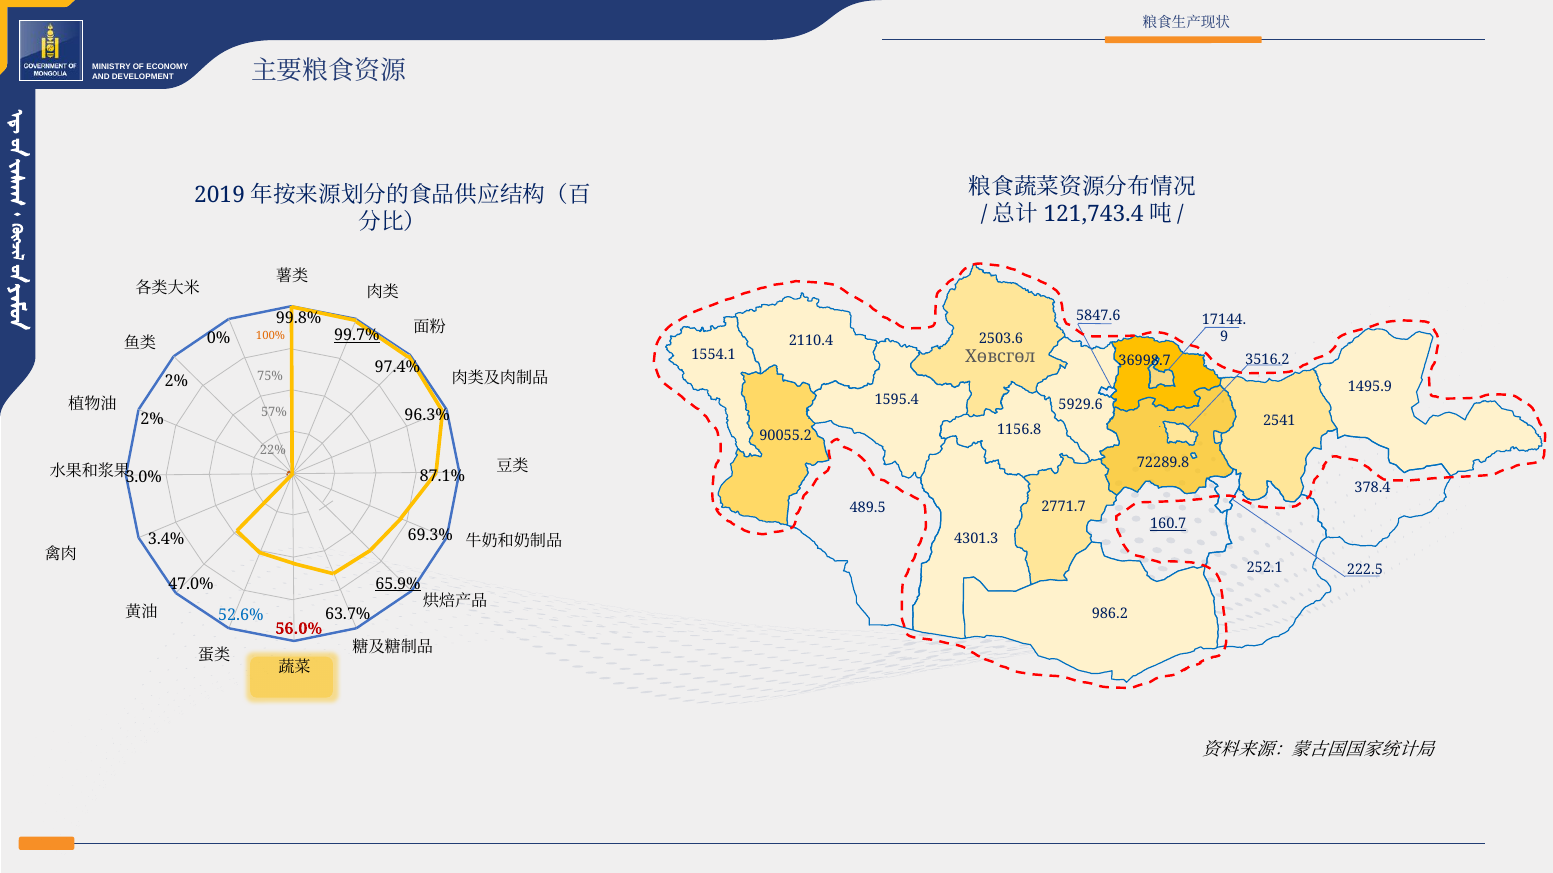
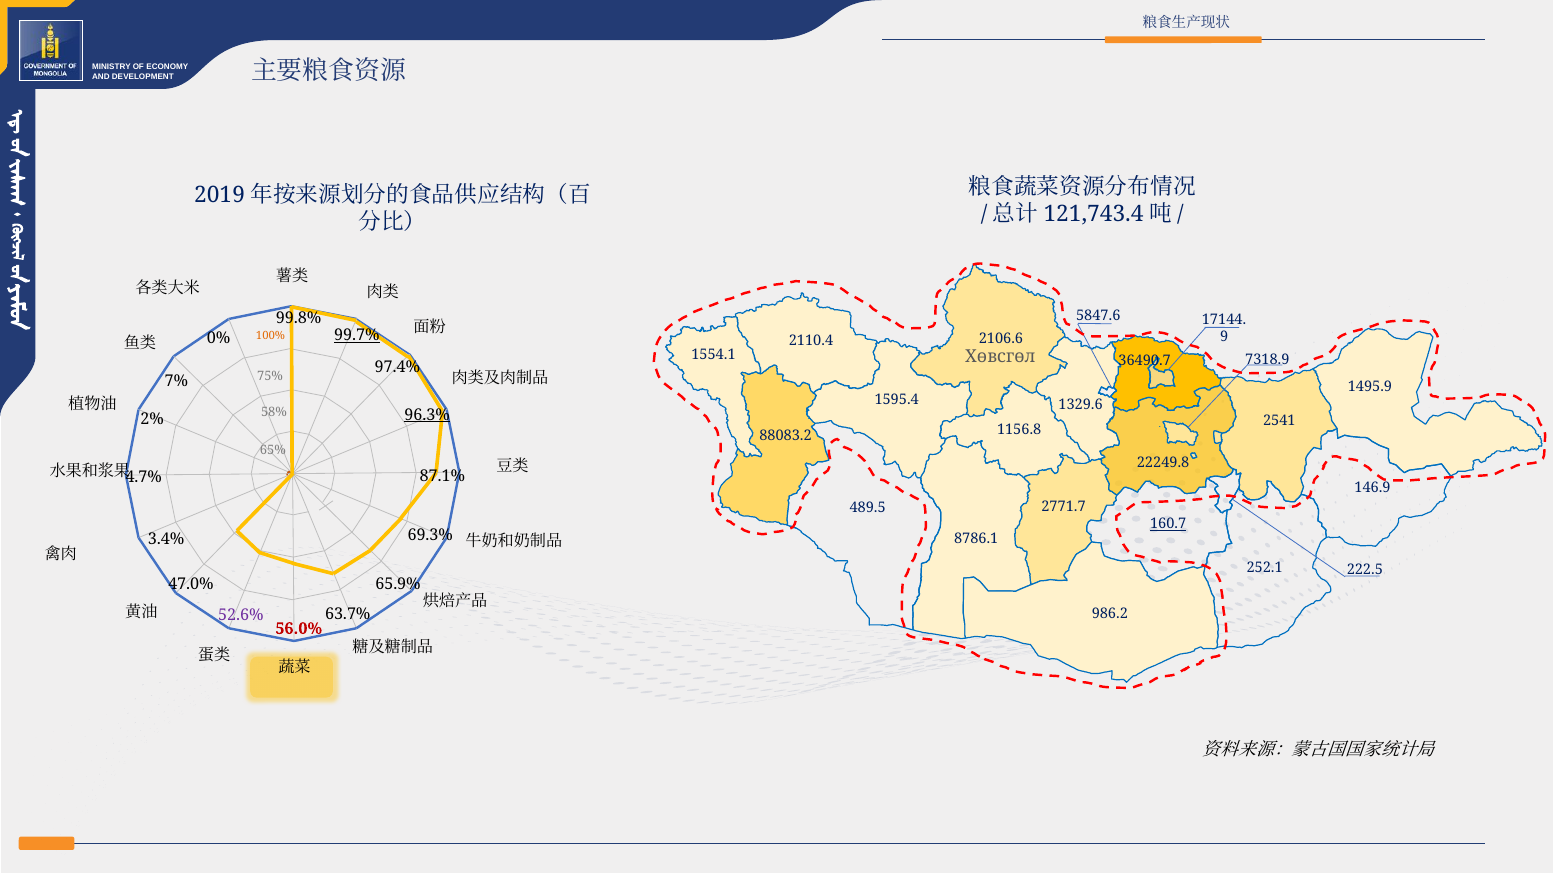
2503.6: 2503.6 -> 2106.6 (1001, 339)
3516.2: 3516.2 -> 7318.9 (1267, 360)
36998.7: 36998.7 -> 36490.7 (1145, 361)
2%: 2% -> 7% (176, 381)
5929.6: 5929.6 -> 1329.6 (1081, 405)
57%: 57% -> 58% (274, 413)
96.3% underline: none -> present (427, 415)
90055.2: 90055.2 -> 88083.2 (786, 436)
22%: 22% -> 65% (273, 451)
72289.8: 72289.8 -> 22249.8 (1163, 463)
3.0%: 3.0% -> 4.7% (144, 477)
378.4: 378.4 -> 146.9 (1373, 488)
4301.3: 4301.3 -> 8786.1 (976, 539)
65.9% underline: present -> none (398, 584)
52.6% colour: blue -> purple (241, 616)
